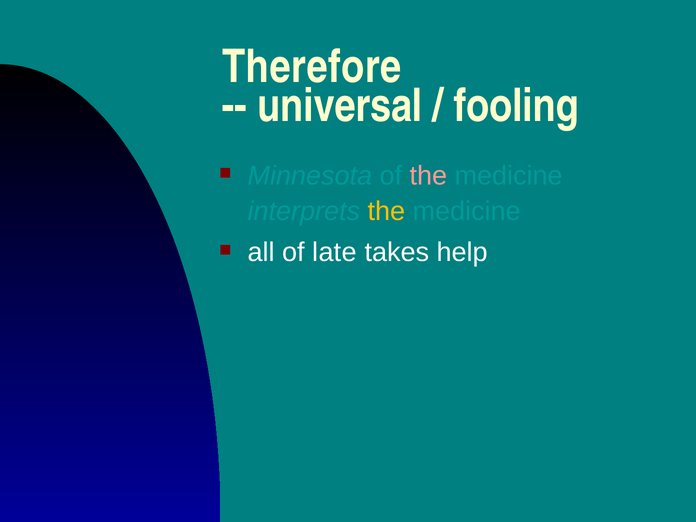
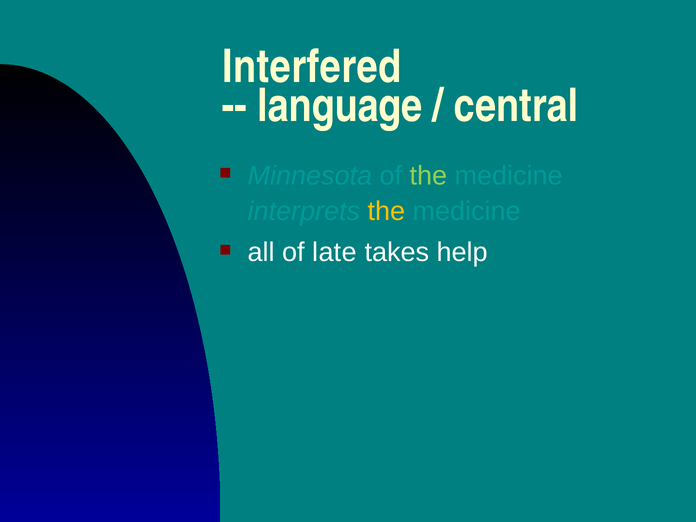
Therefore: Therefore -> Interfered (312, 67)
universal: universal -> language (340, 106)
fooling: fooling -> central (516, 106)
the colour: pink -> light green (429, 176)
